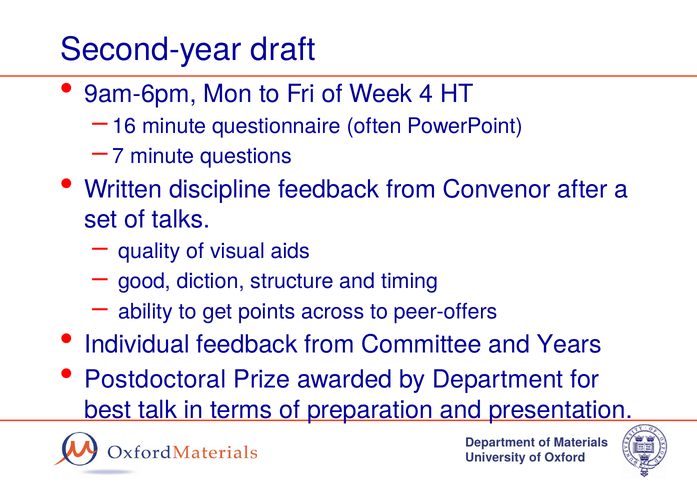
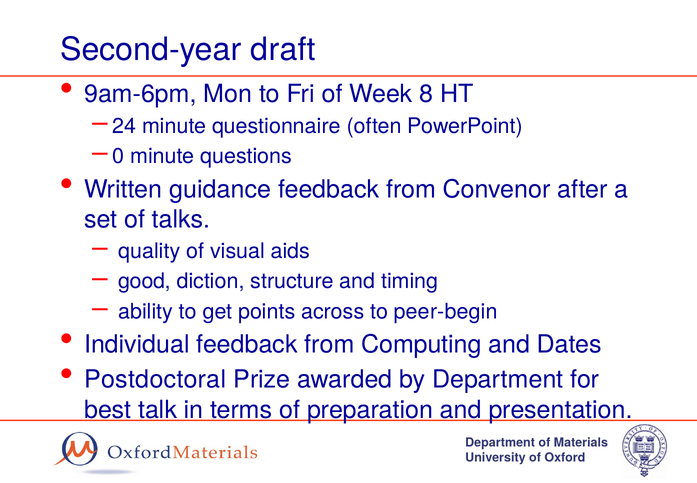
4: 4 -> 8 (426, 94)
16: 16 -> 24 (124, 126)
7: 7 -> 0 (118, 156)
discipline: discipline -> guidance (220, 189)
peer-offers: peer-offers -> peer-begin (446, 311)
Committee: Committee -> Computing (421, 344)
Years: Years -> Dates (569, 344)
